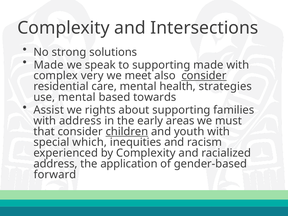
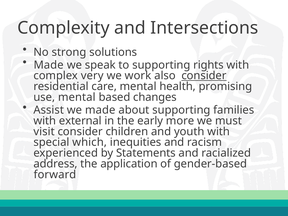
supporting made: made -> rights (208, 65)
meet: meet -> work (138, 76)
strategies: strategies -> promising (225, 86)
towards: towards -> changes (155, 97)
we rights: rights -> made (100, 110)
with address: address -> external (80, 121)
areas: areas -> more (180, 121)
that: that -> visit (44, 132)
children underline: present -> none (127, 132)
by Complexity: Complexity -> Statements (146, 153)
